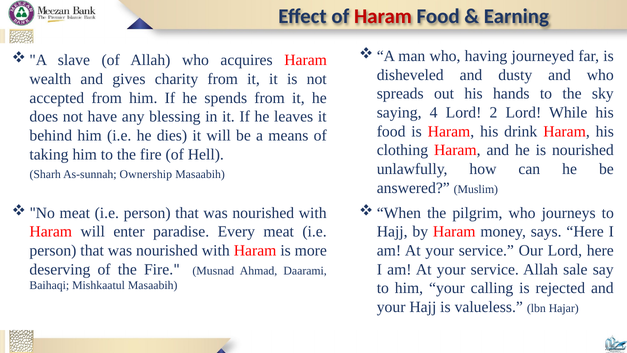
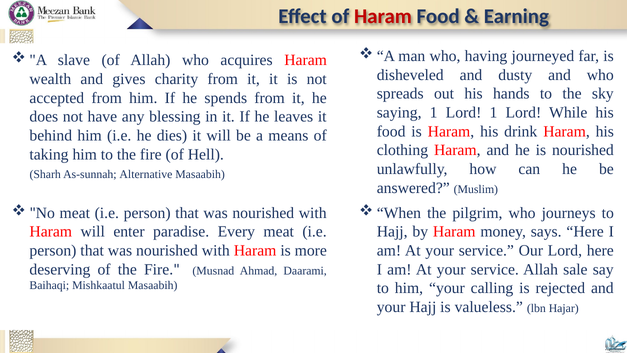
saying 4: 4 -> 1 (434, 112)
Lord 2: 2 -> 1 (493, 112)
Ownership: Ownership -> Alternative (146, 174)
